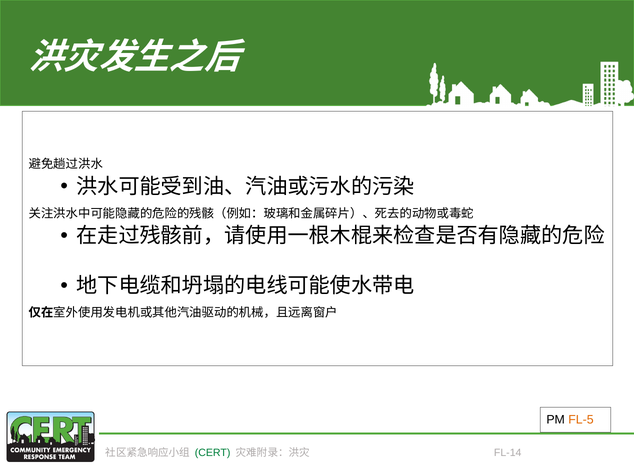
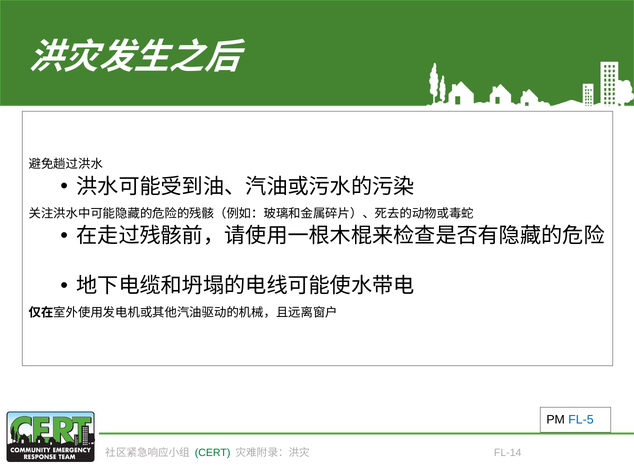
FL-5 colour: orange -> blue (581, 420)
